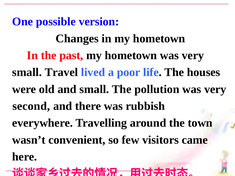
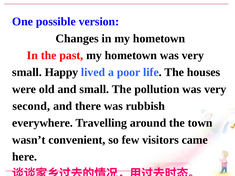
Travel: Travel -> Happy (61, 72)
